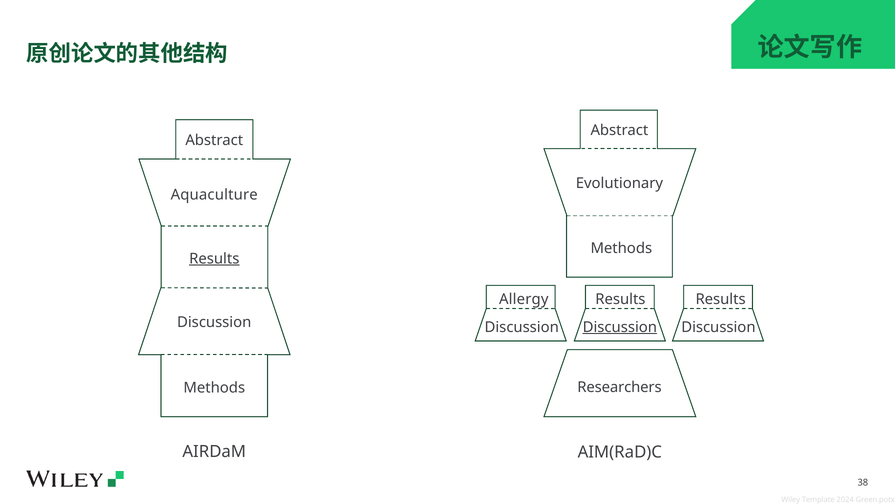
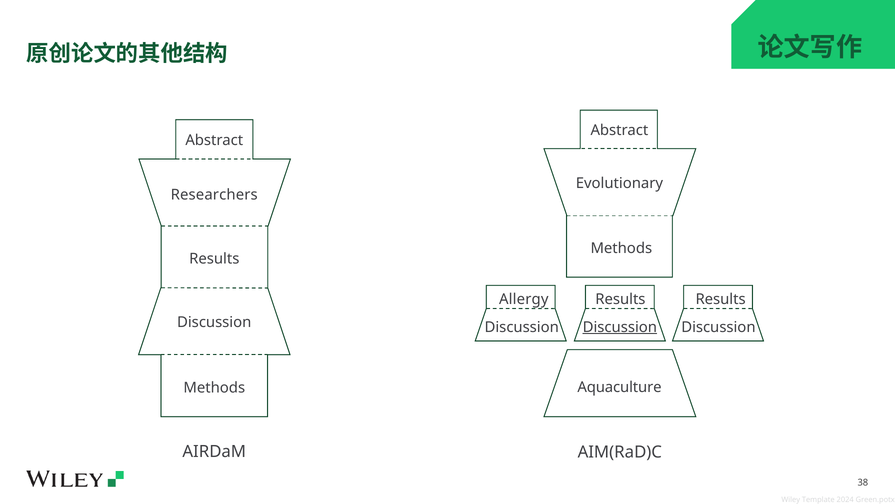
Aquaculture: Aquaculture -> Researchers (214, 195)
Results underline: present -> none (214, 258)
Researchers: Researchers -> Aquaculture (619, 387)
